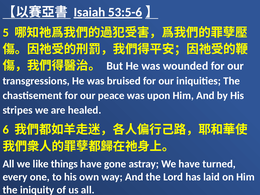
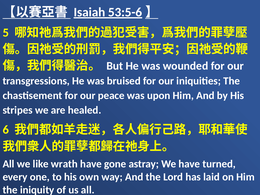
things: things -> wrath (64, 164)
